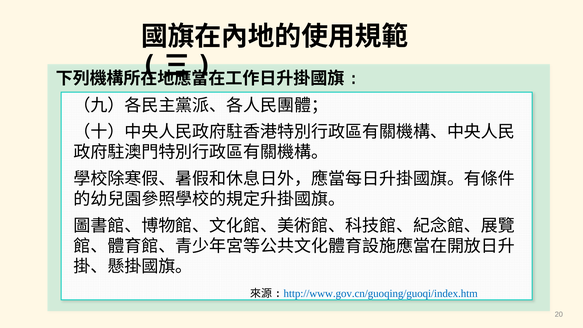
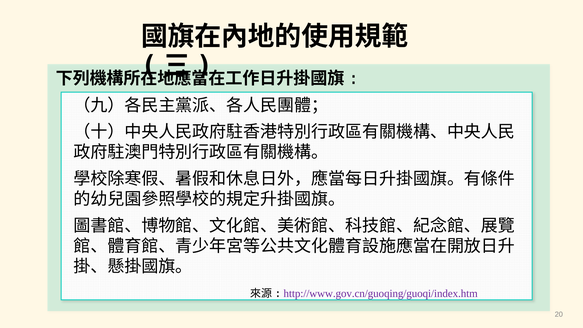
http://www.gov.cn/guoqing/guoqi/index.htm colour: blue -> purple (381, 293)
